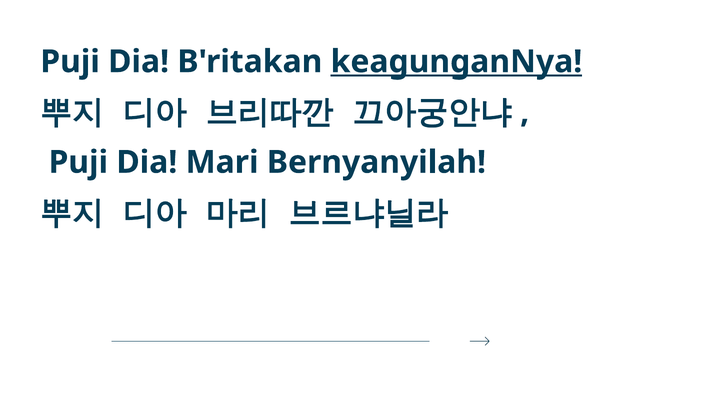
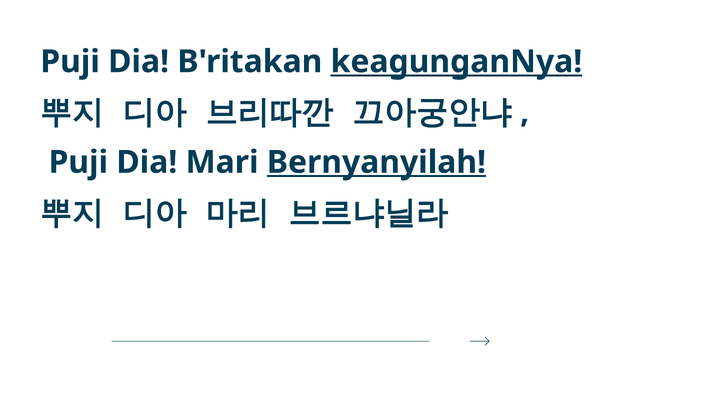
Bernyanyilah underline: none -> present (376, 162)
